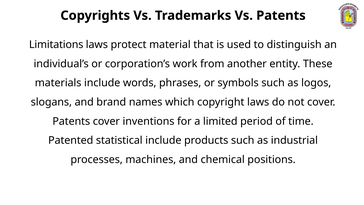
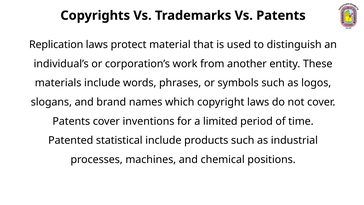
Limitations: Limitations -> Replication (56, 45)
